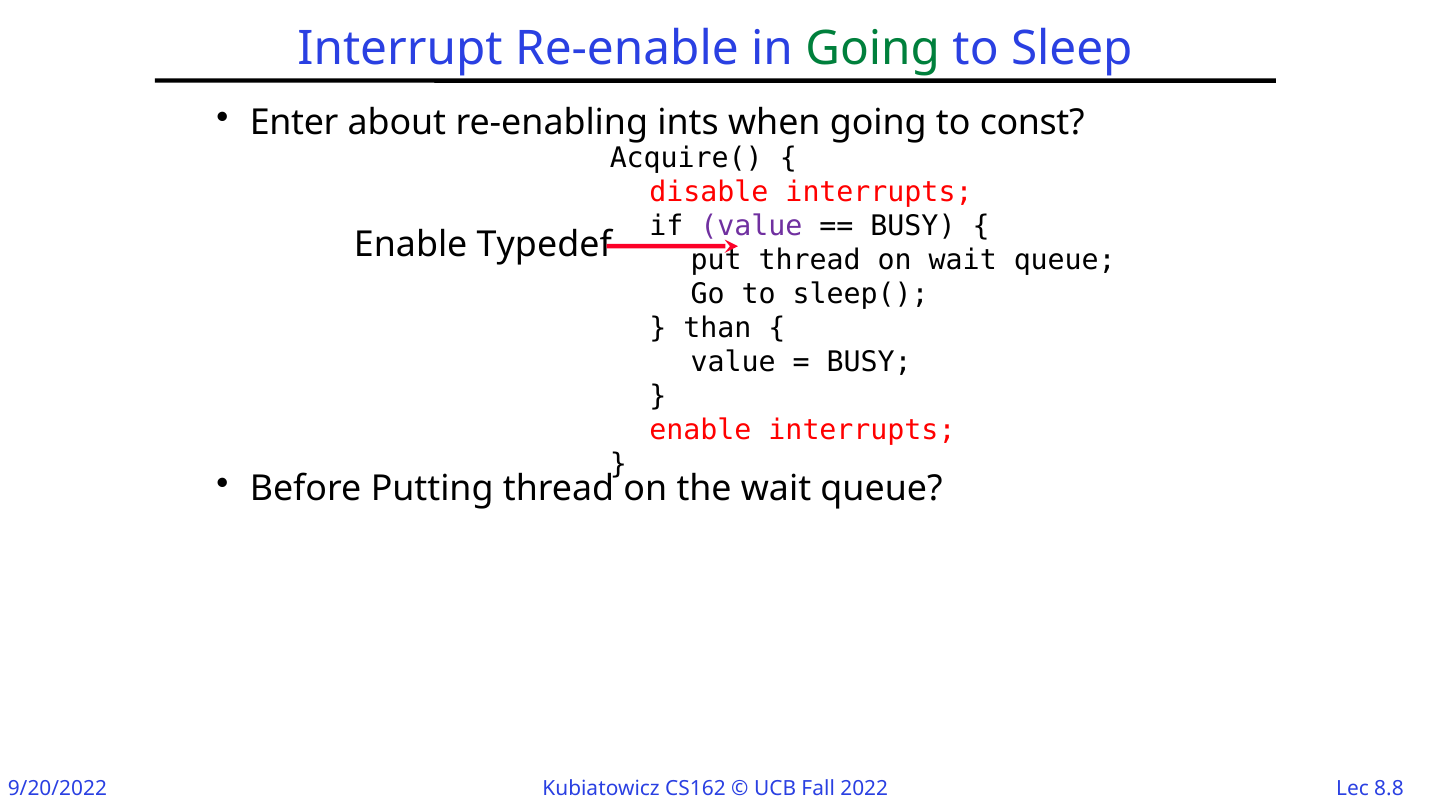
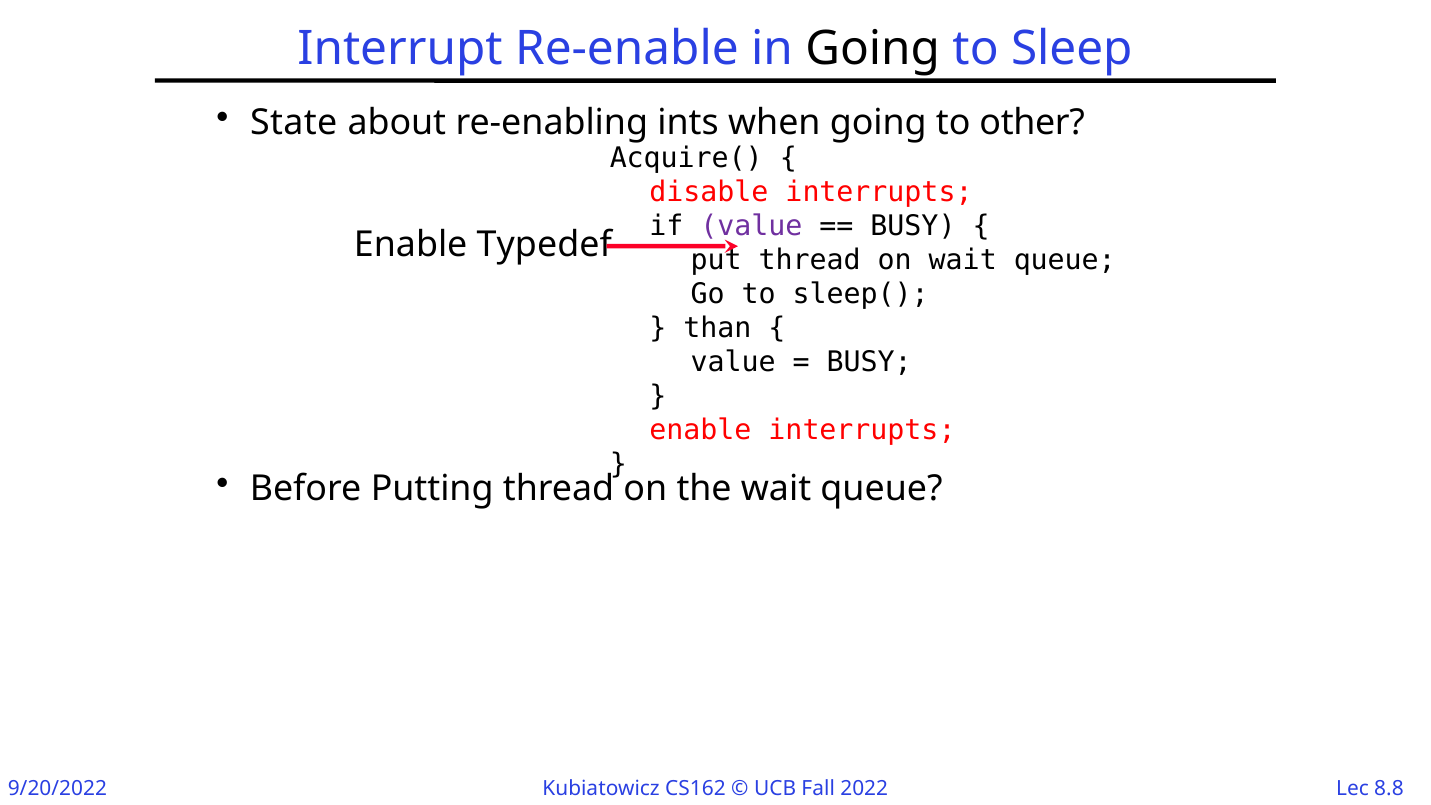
Going colour: green -> black (873, 49)
Enter: Enter -> State (294, 123)
const: const -> other (1032, 123)
